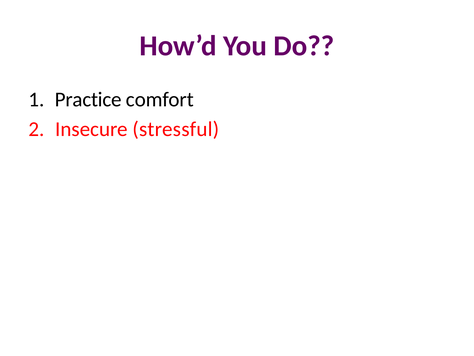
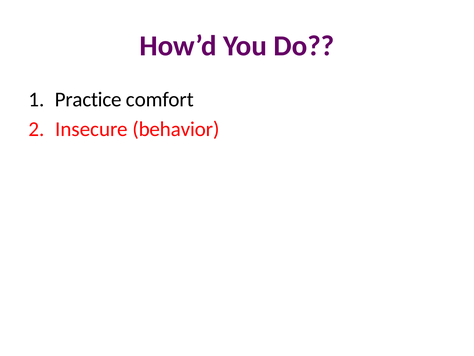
stressful: stressful -> behavior (176, 129)
